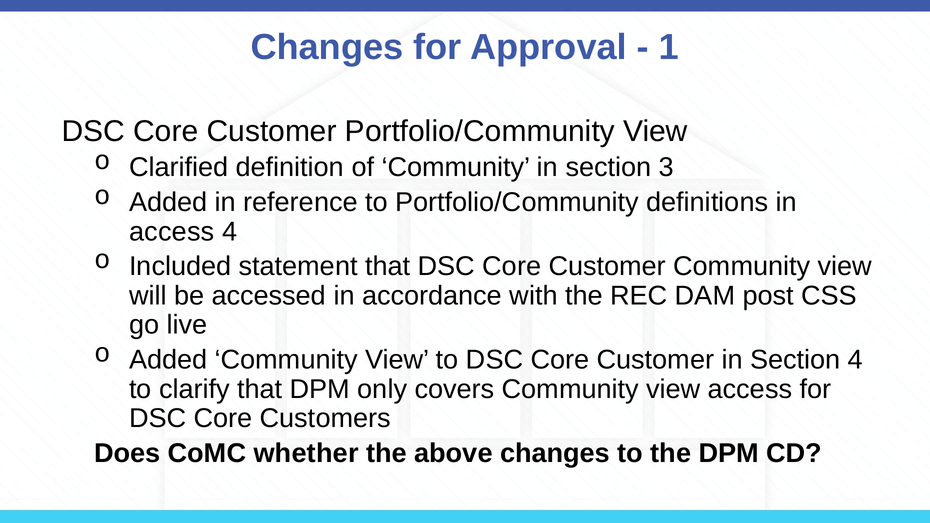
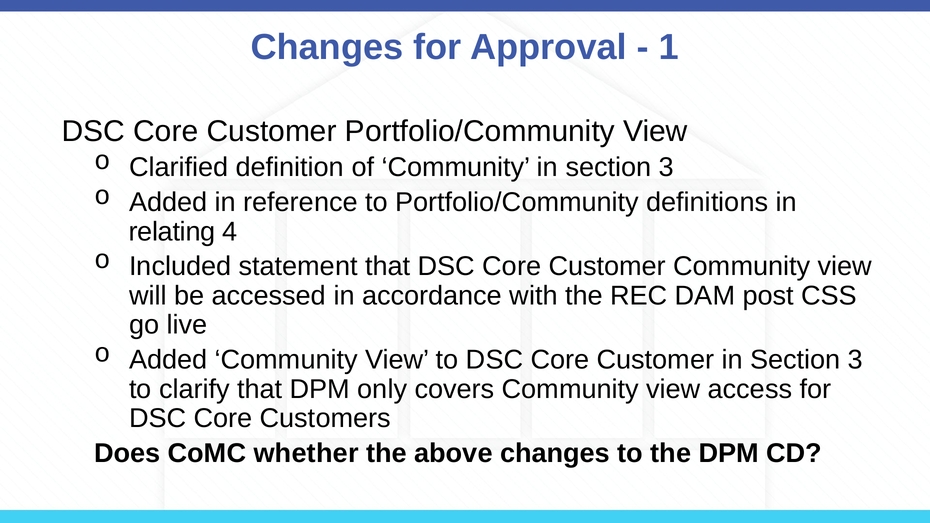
access: access -> relating (172, 232)
Customer in Section 4: 4 -> 3 (855, 360)
